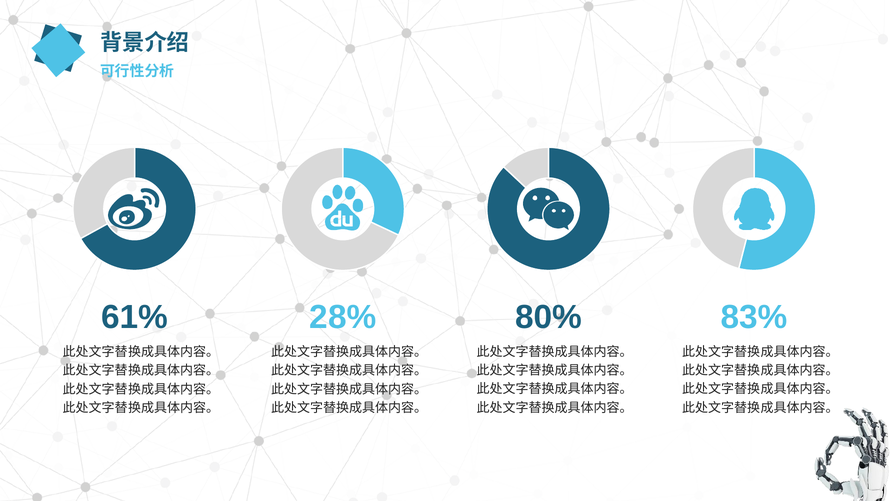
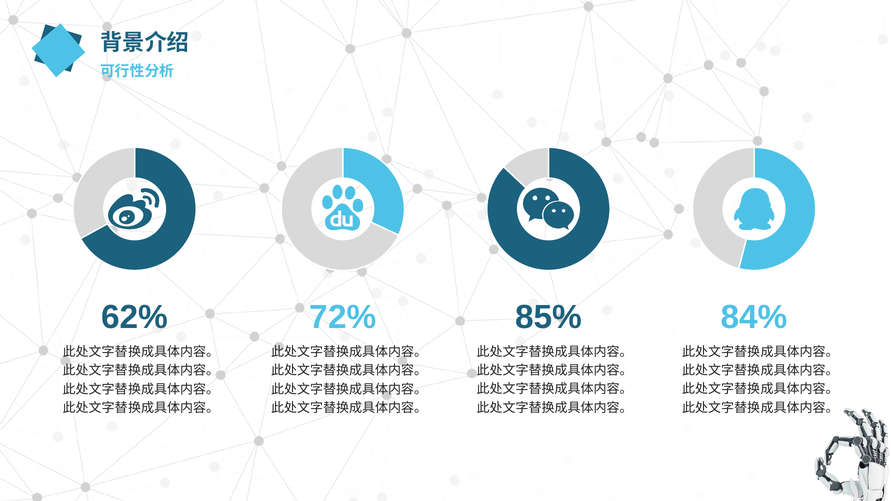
61%: 61% -> 62% (135, 317)
28%: 28% -> 72% (343, 317)
80%: 80% -> 85% (548, 317)
83%: 83% -> 84% (754, 317)
